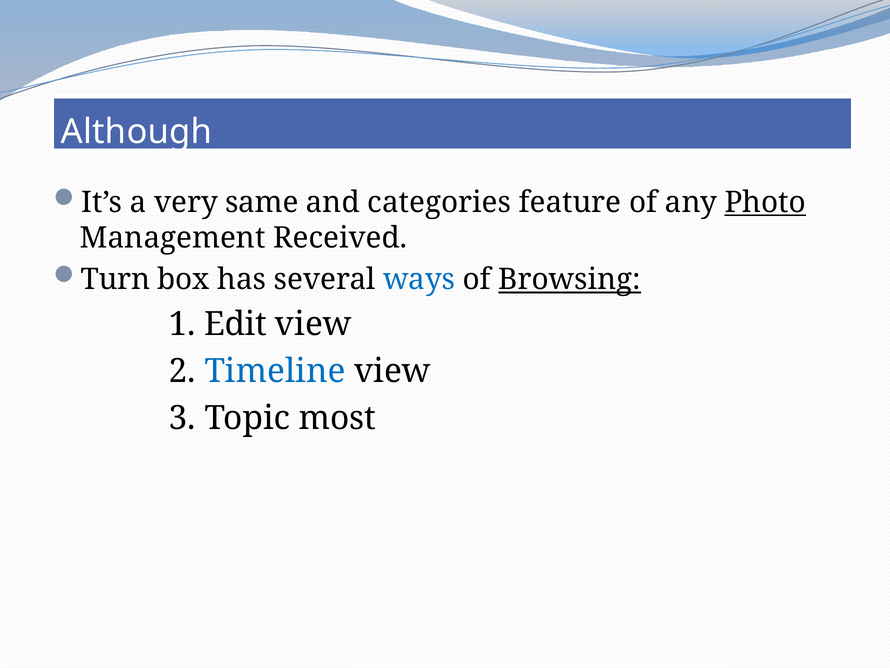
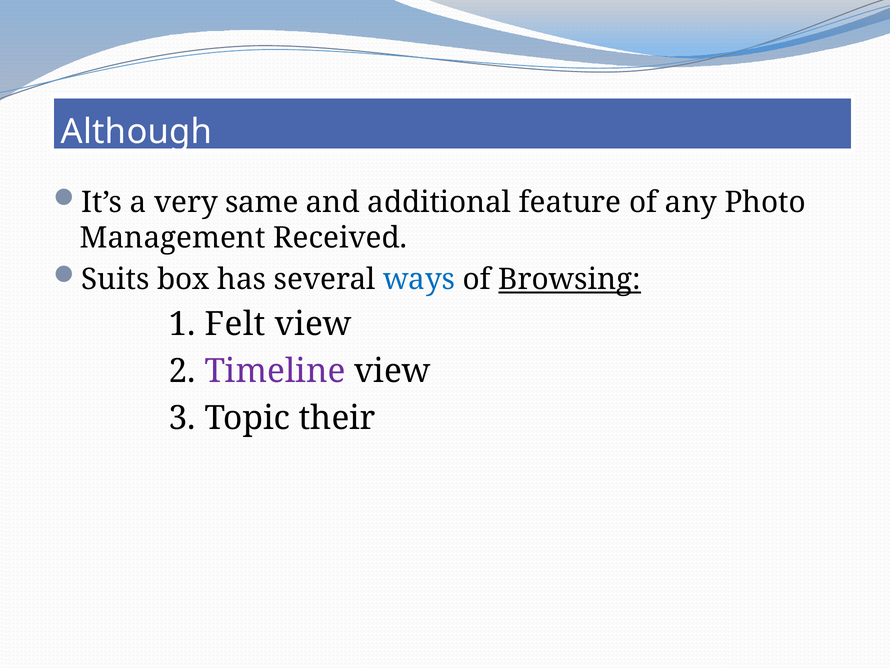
categories: categories -> additional (439, 202)
Photo underline: present -> none (765, 202)
Turn: Turn -> Suits (115, 279)
Edit: Edit -> Felt (235, 324)
Timeline colour: blue -> purple (275, 371)
most: most -> their (337, 418)
